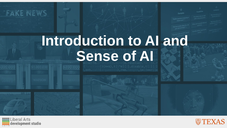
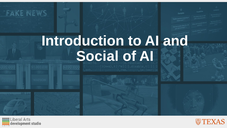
Sense: Sense -> Social (97, 56)
